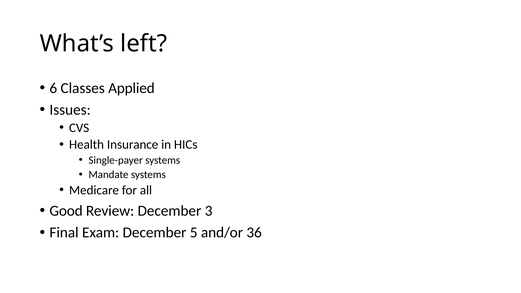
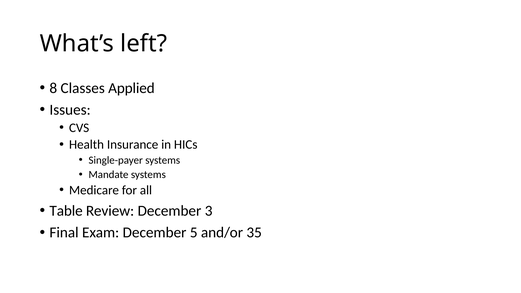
6: 6 -> 8 (53, 88)
Good: Good -> Table (66, 211)
36: 36 -> 35 (254, 233)
